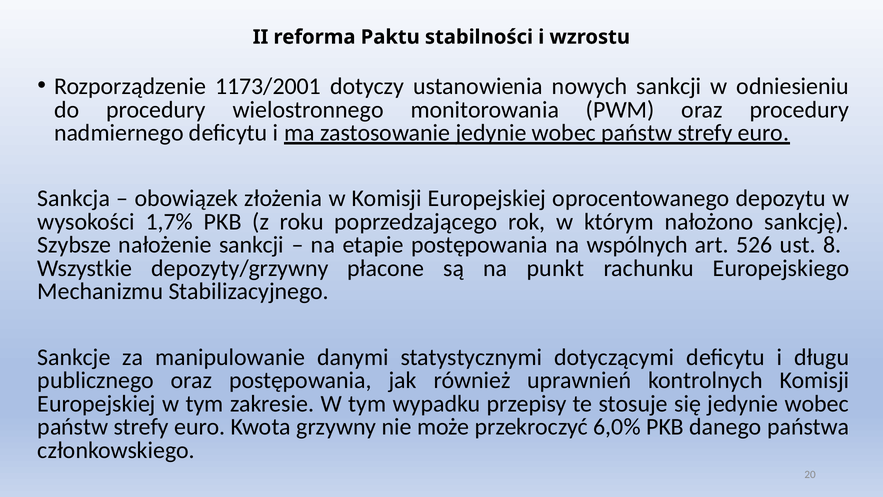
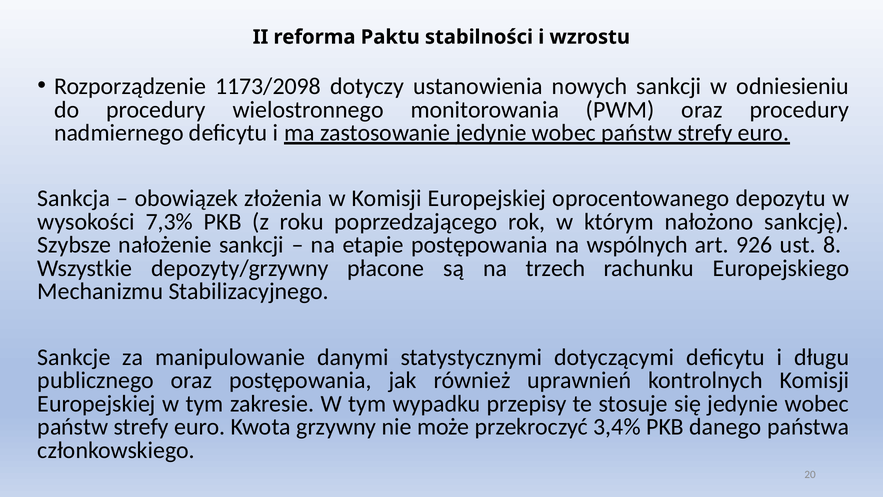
1173/2001: 1173/2001 -> 1173/2098 (268, 86)
1,7%: 1,7% -> 7,3% (169, 222)
526: 526 -> 926 (754, 245)
punkt: punkt -> trzech (556, 268)
6,0%: 6,0% -> 3,4% (617, 427)
